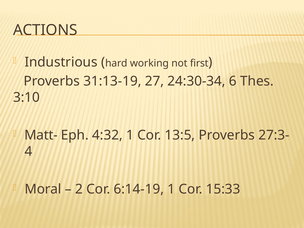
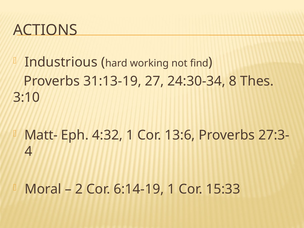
first: first -> find (199, 63)
6: 6 -> 8 (233, 81)
13:5: 13:5 -> 13:6 (180, 135)
